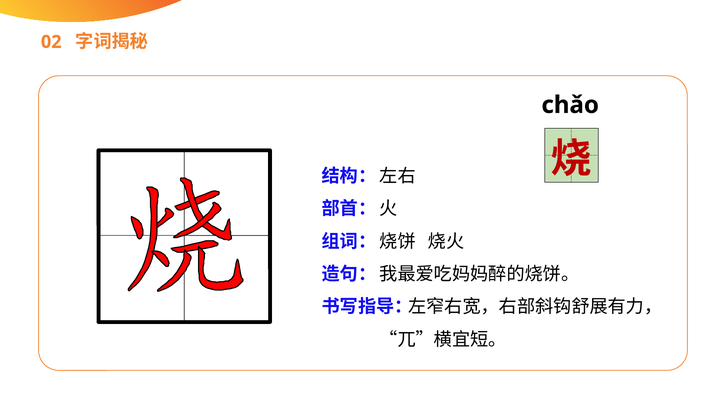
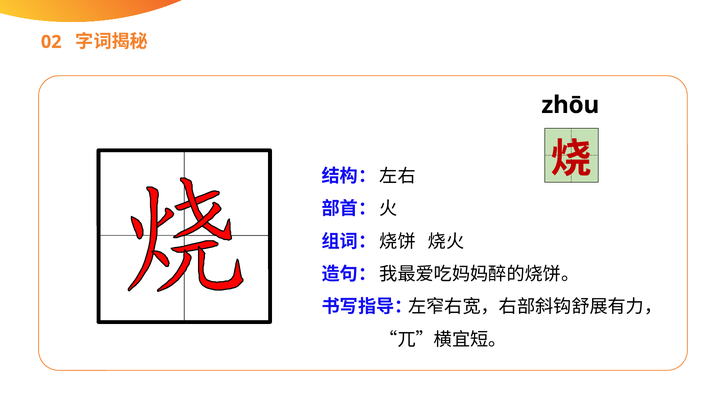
chǎo: chǎo -> zhōu (570, 105)
